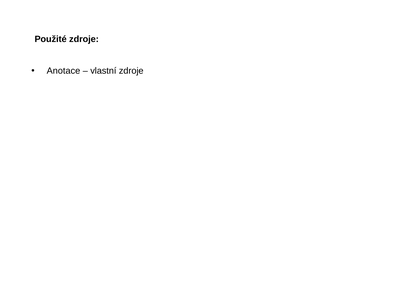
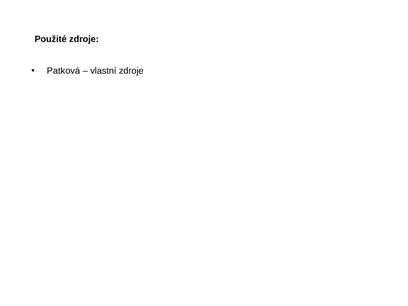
Anotace: Anotace -> Patková (63, 71)
